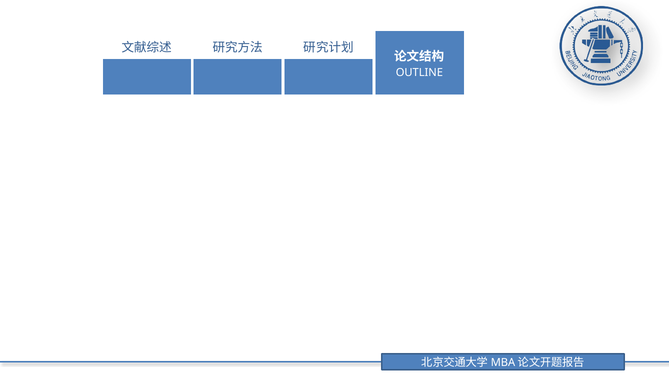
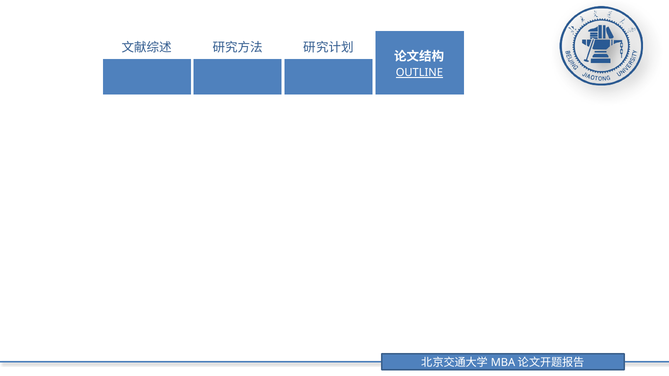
OUTLINE underline: none -> present (419, 73)
